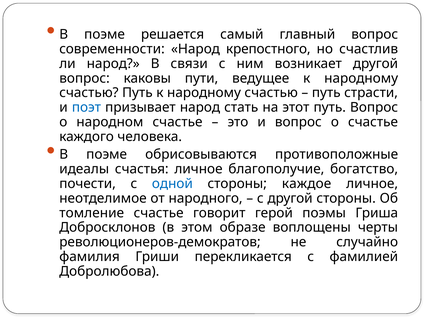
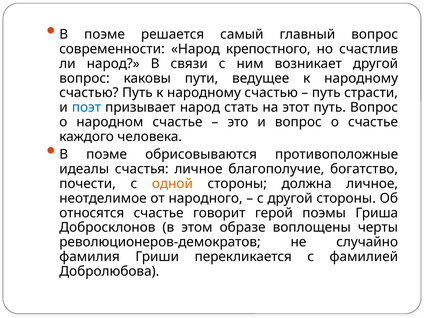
одной colour: blue -> orange (172, 184)
каждое: каждое -> должна (307, 184)
томление: томление -> относятся (92, 213)
